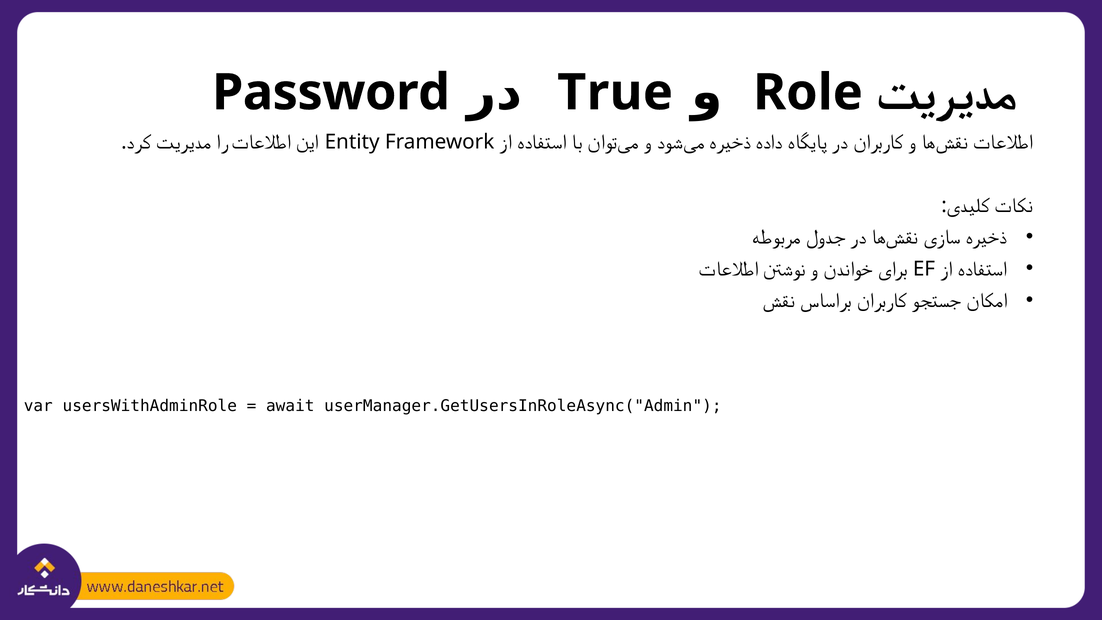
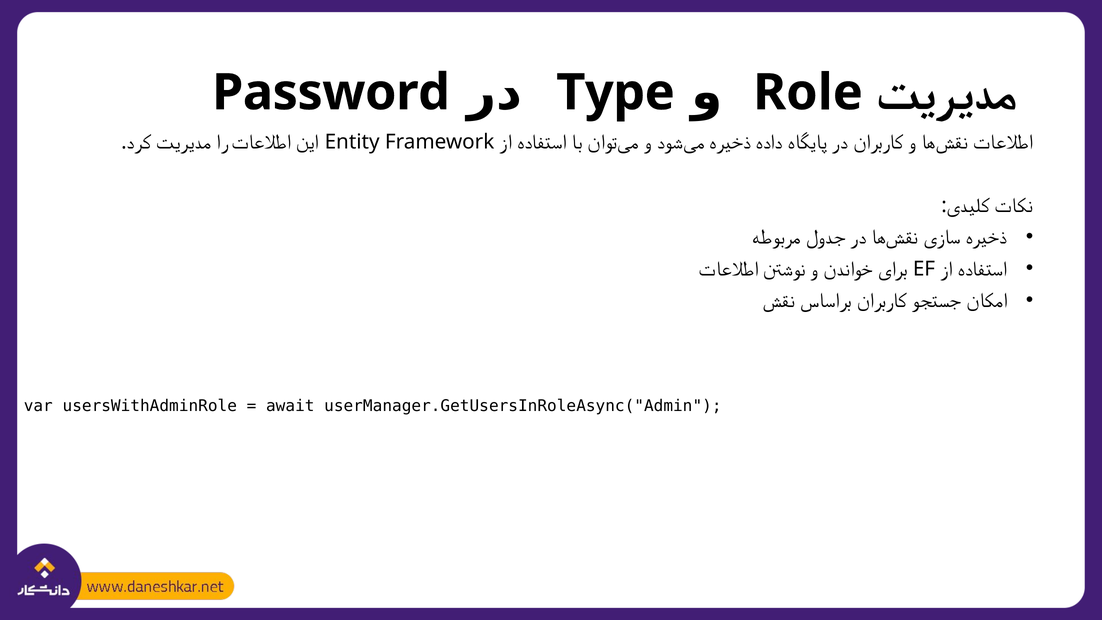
True: True -> Type (616, 93)
